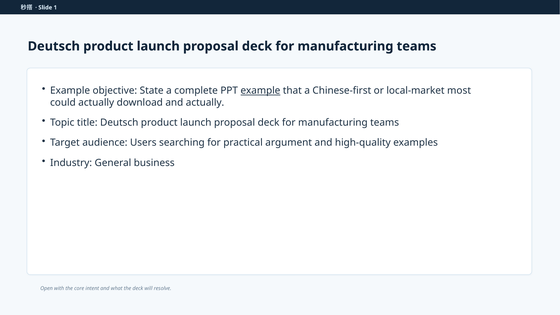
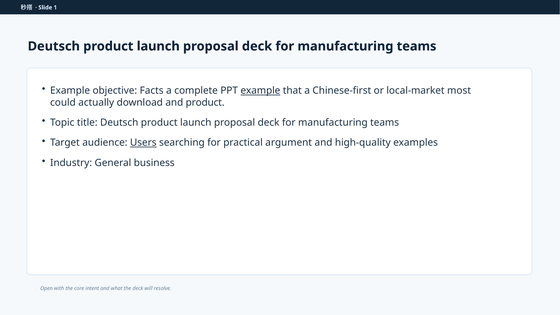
State: State -> Facts (152, 91)
and actually: actually -> product (205, 103)
Users underline: none -> present (143, 143)
